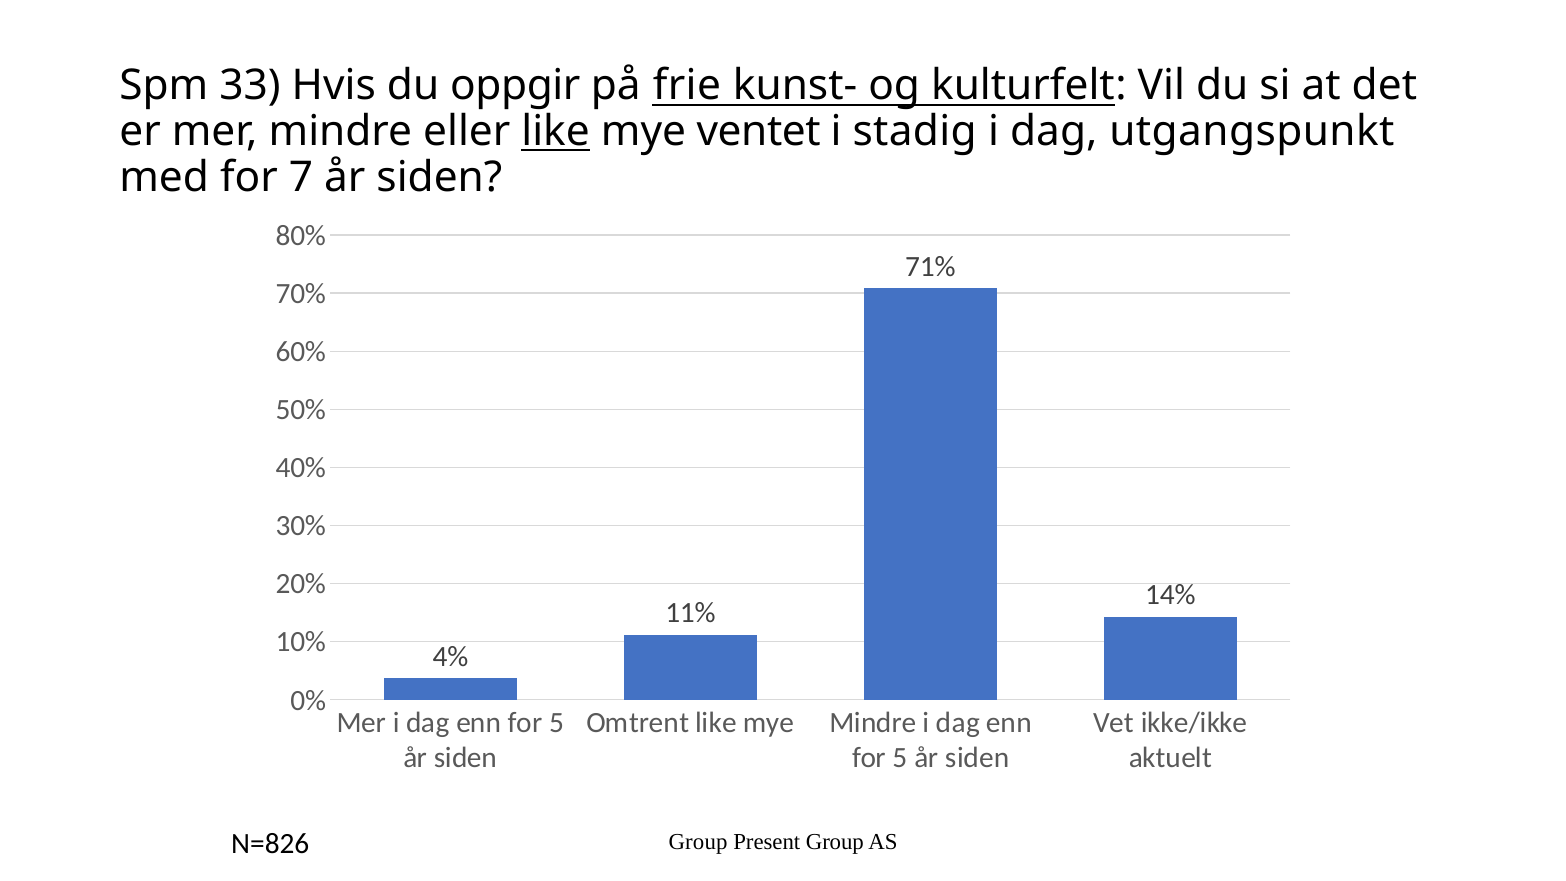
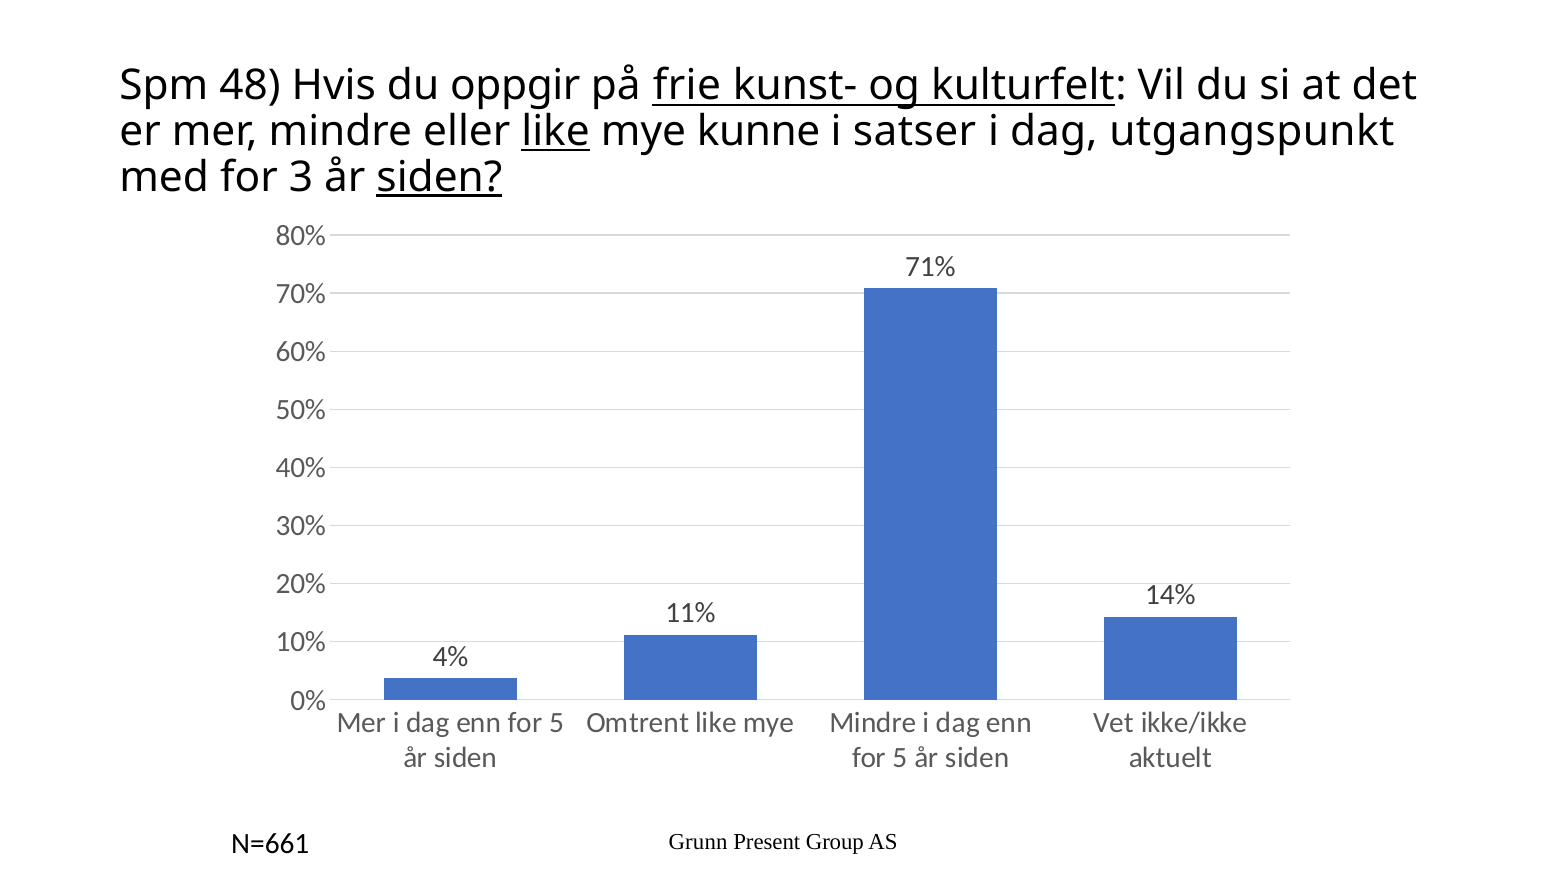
33: 33 -> 48 (250, 86)
ventet: ventet -> kunne (759, 132)
stadig: stadig -> satser (915, 132)
7: 7 -> 3 (301, 177)
siden underline: none -> present (439, 177)
Group: Group -> Grunn (698, 841)
N=826: N=826 -> N=661 (270, 844)
